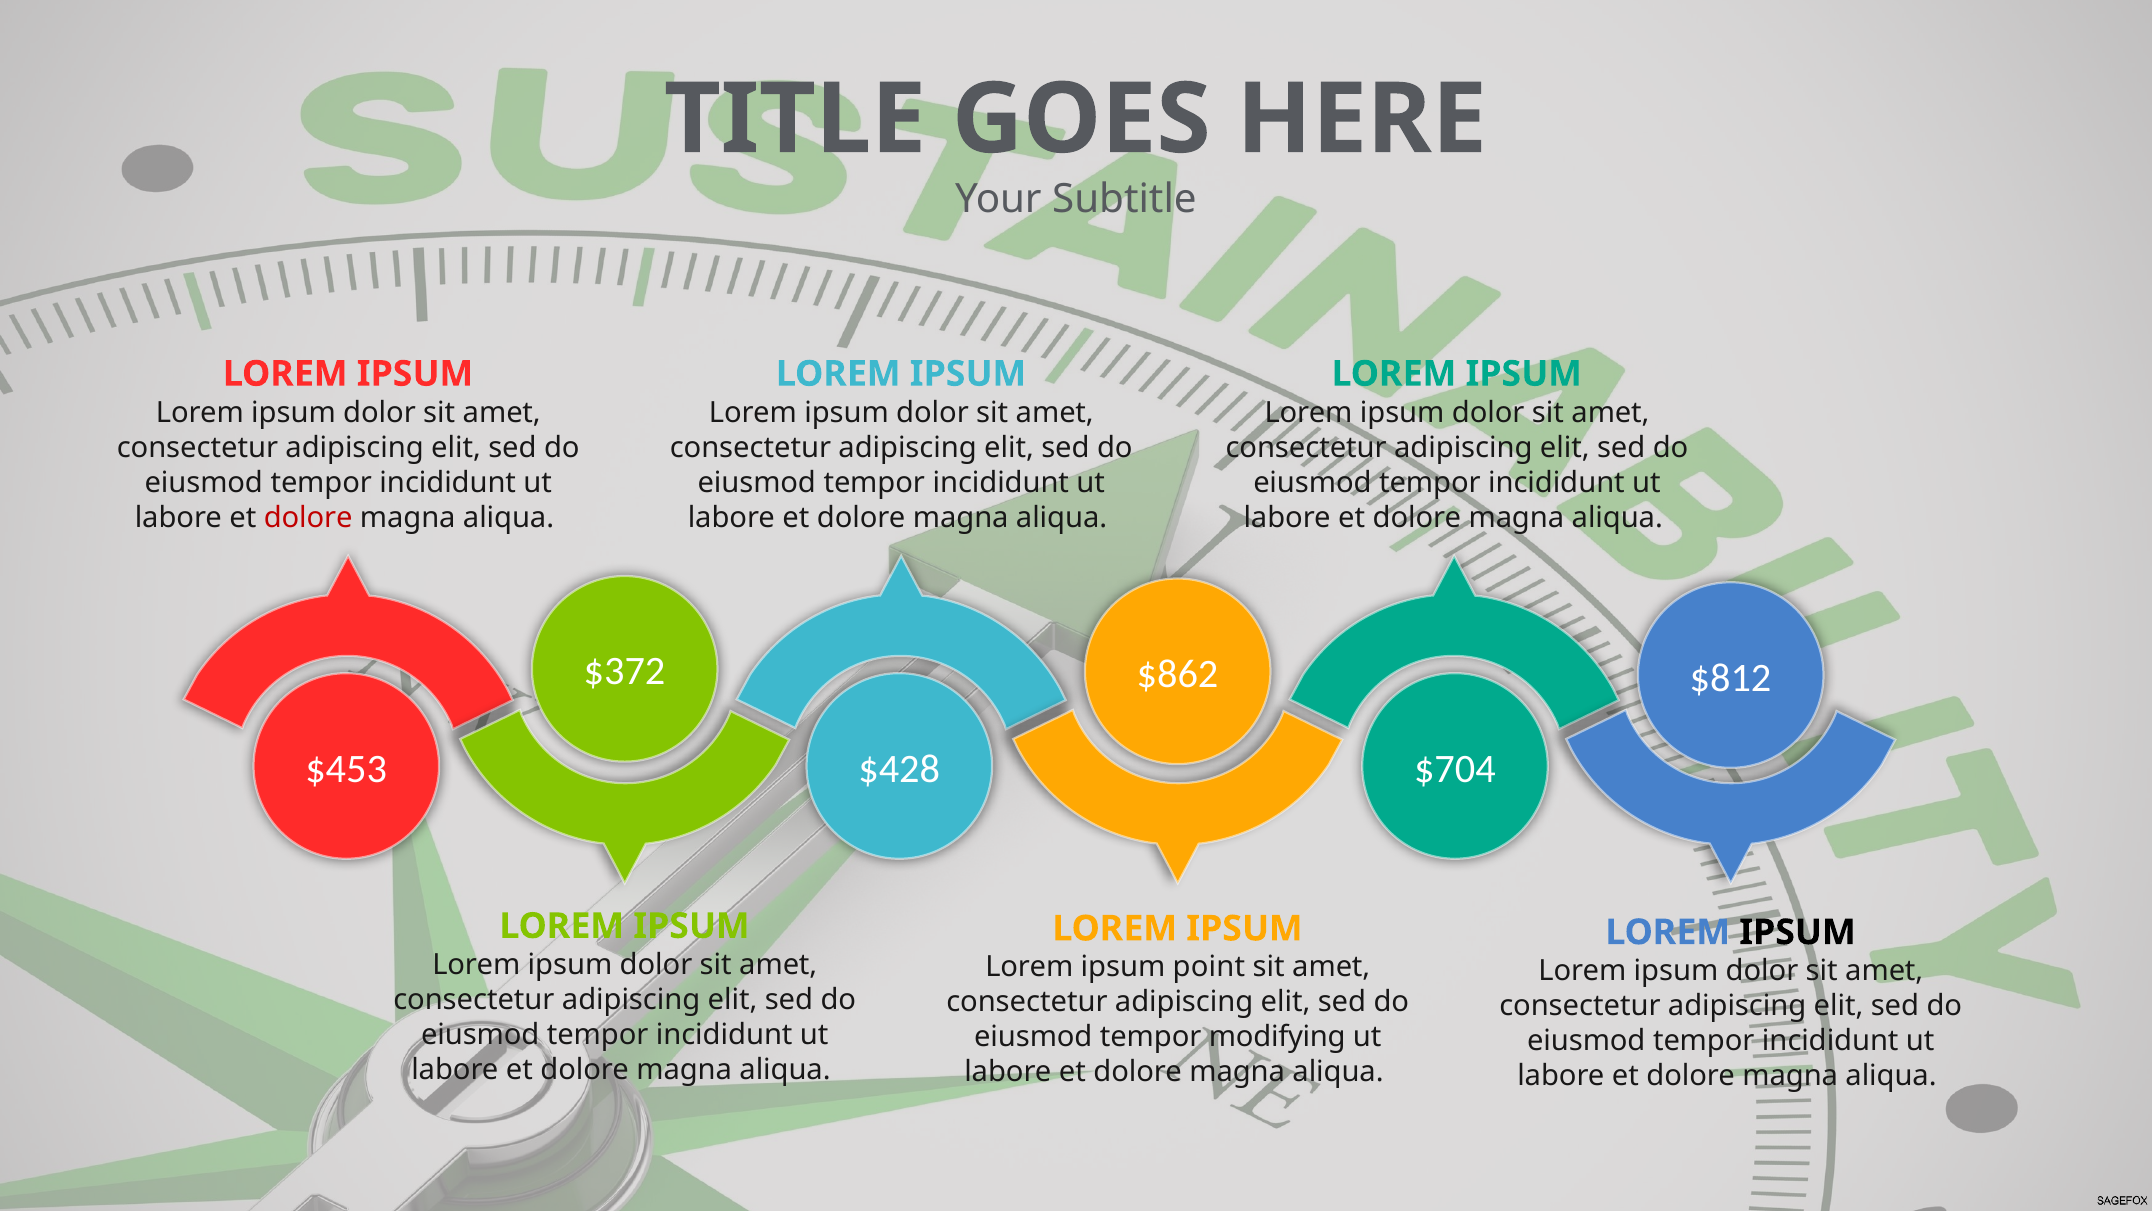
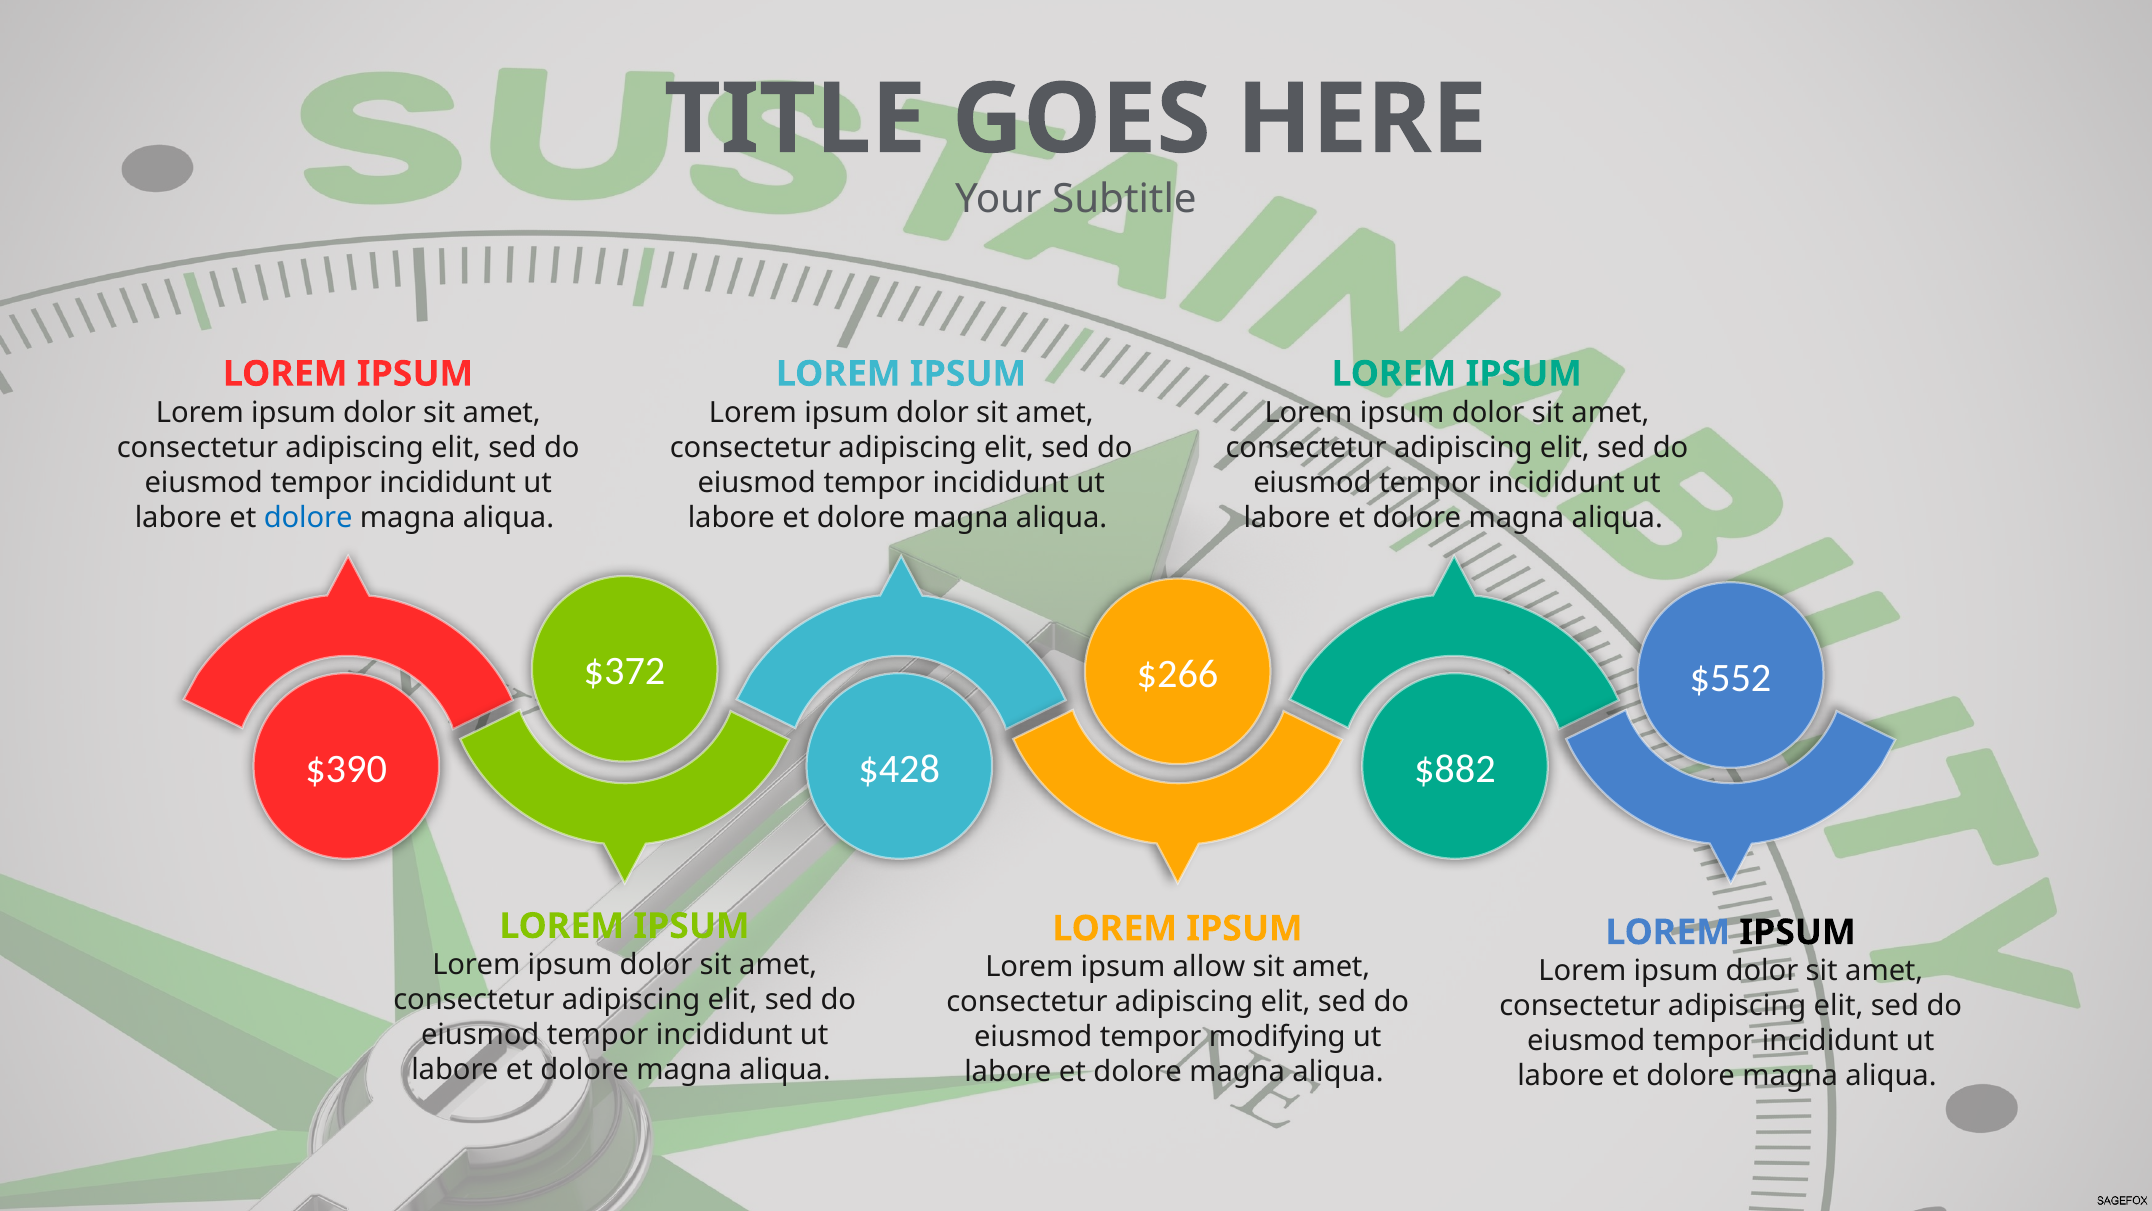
dolore colour: red -> blue (308, 517)
$862: $862 -> $266 (1178, 674)
$812: $812 -> $552 (1731, 678)
$453: $453 -> $390 (346, 768)
$704: $704 -> $882 (1455, 768)
point: point -> allow (1209, 967)
